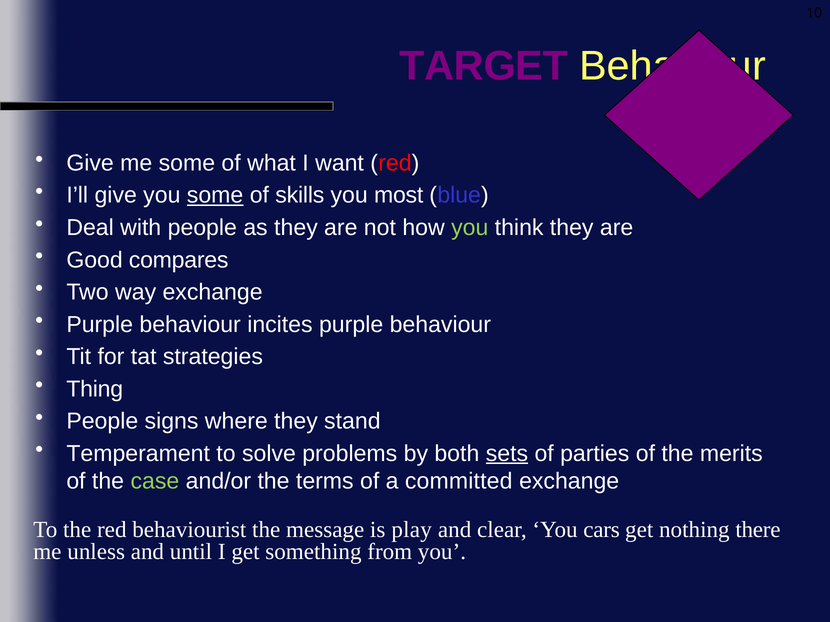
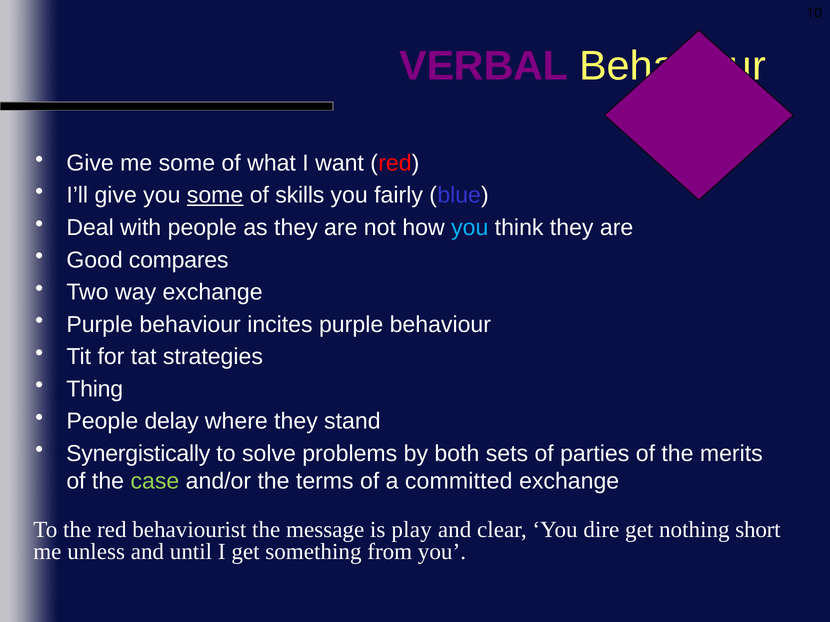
TARGET: TARGET -> VERBAL (484, 66)
most: most -> fairly (399, 196)
you colour: light green -> light blue (470, 228)
signs: signs -> delay (172, 422)
Temperament: Temperament -> Synergistically (138, 454)
sets underline: present -> none (507, 454)
cars: cars -> dire (601, 530)
there: there -> short (758, 530)
